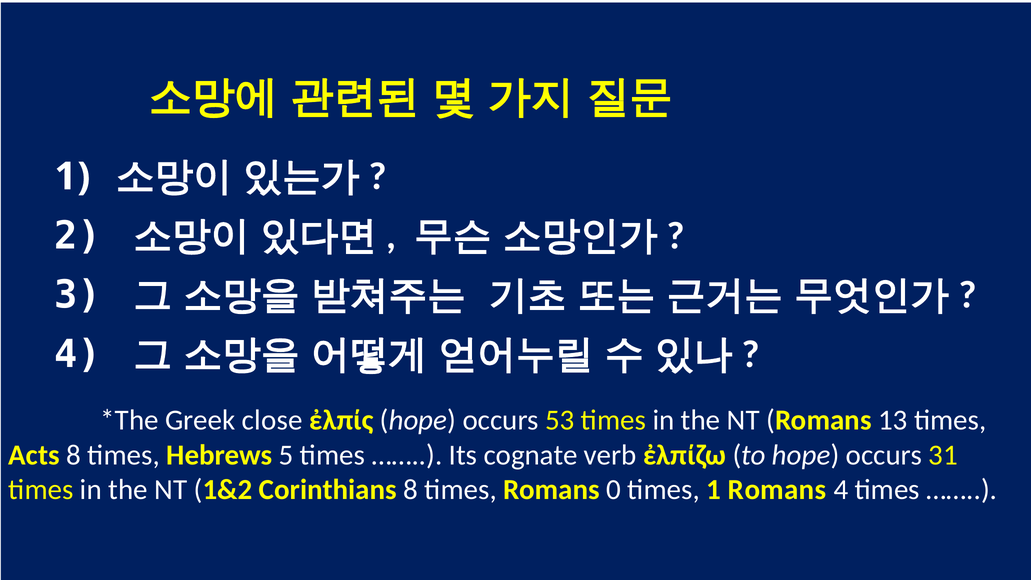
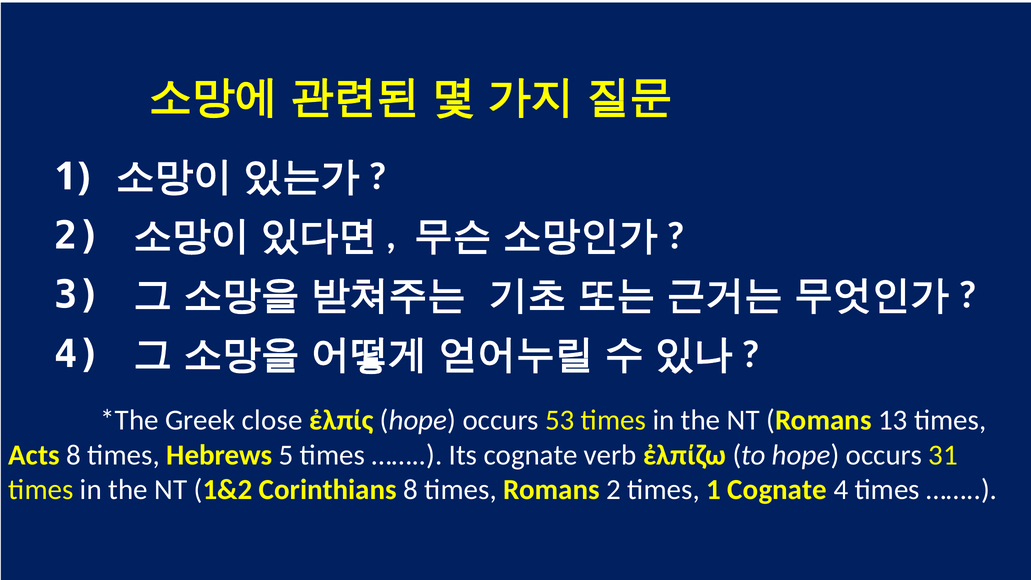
Romans 0: 0 -> 2 (614, 490)
1 Romans: Romans -> Cognate (777, 490)
